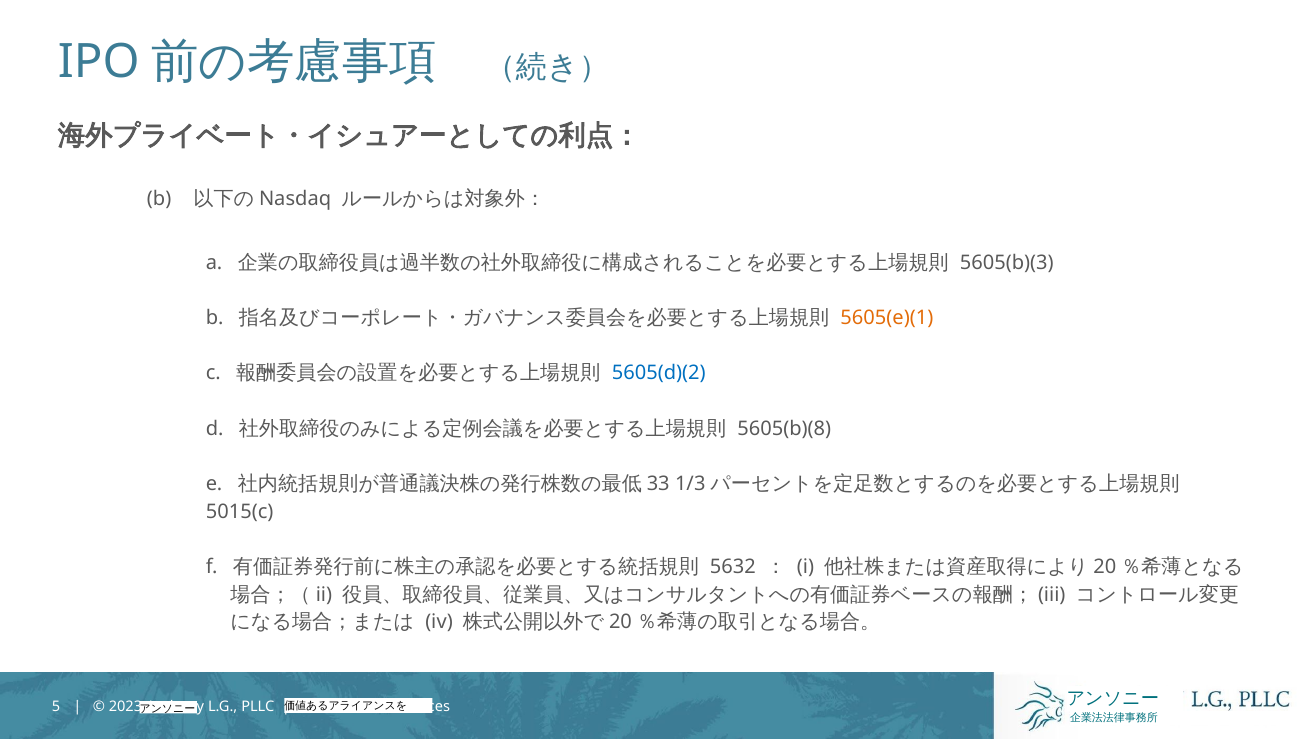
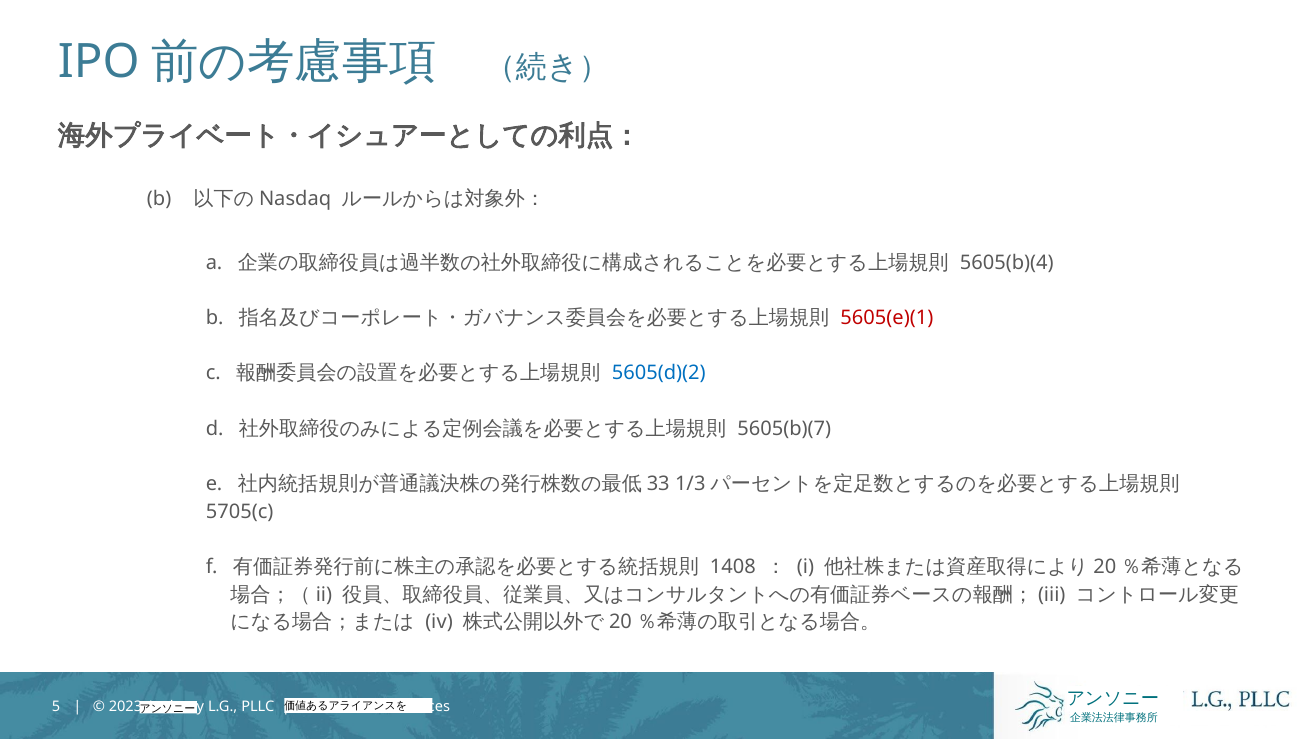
5605(b)(3: 5605(b)(3 -> 5605(b)(4 (1007, 262)
5605(e)(1 colour: orange -> red (887, 318)
5605(b)(8: 5605(b)(8 -> 5605(b)(7 (784, 429)
5015(c: 5015(c -> 5705(c (240, 512)
5632: 5632 -> 1408 (733, 567)
